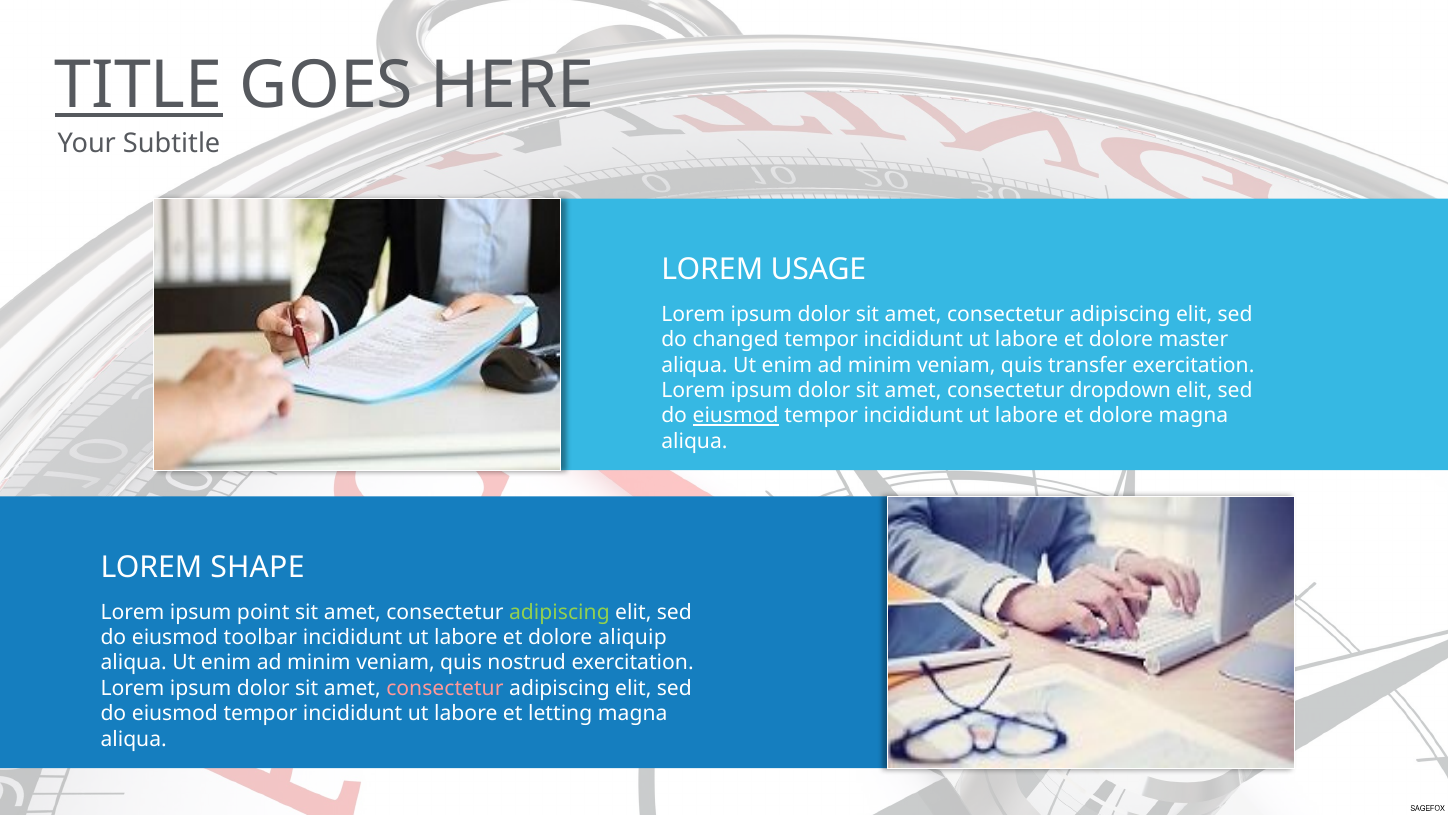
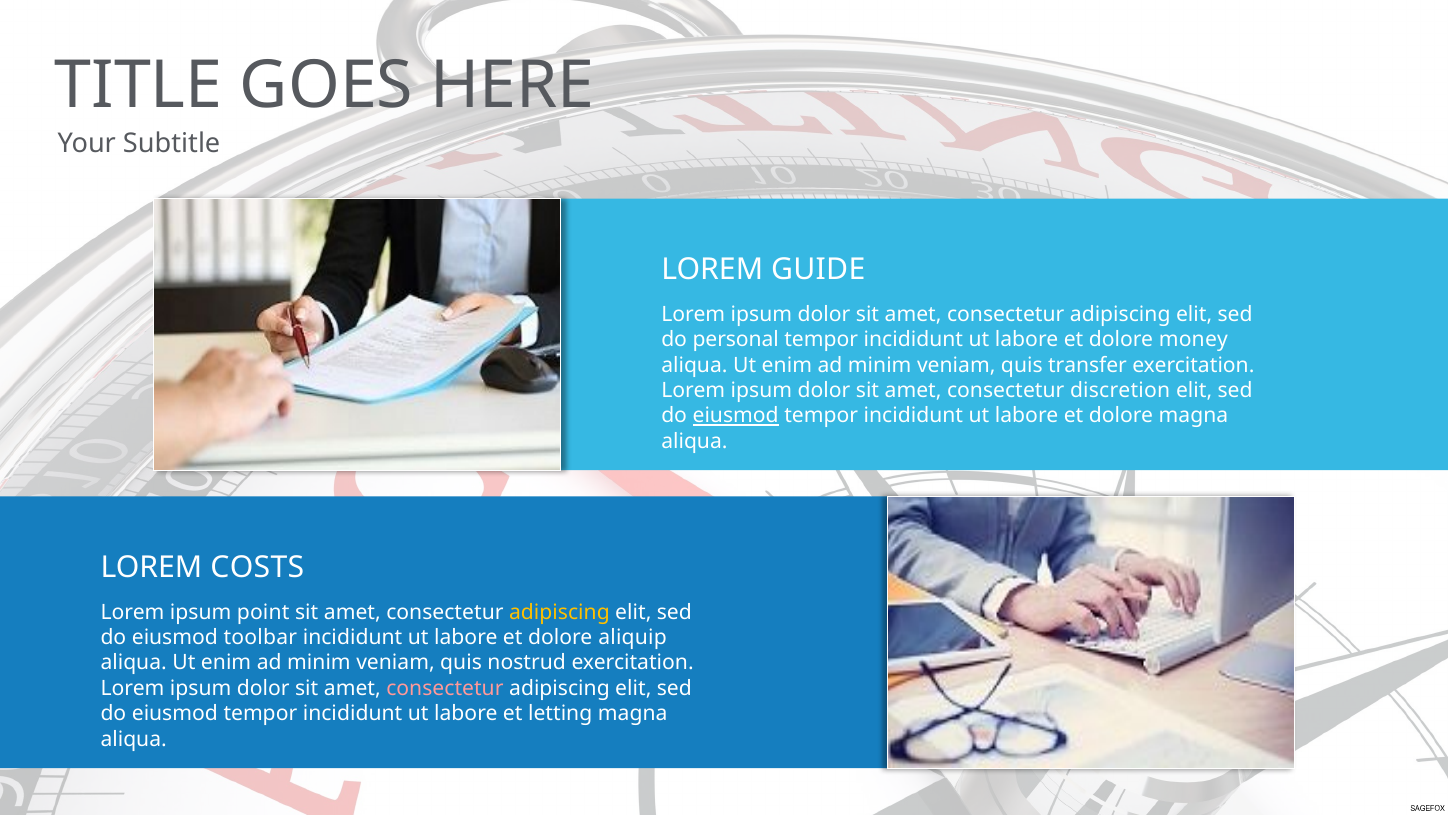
TITLE underline: present -> none (139, 86)
USAGE: USAGE -> GUIDE (818, 270)
changed: changed -> personal (736, 340)
master: master -> money (1193, 340)
dropdown: dropdown -> discretion (1120, 390)
SHAPE: SHAPE -> COSTS (257, 567)
adipiscing colour: light green -> yellow (559, 612)
